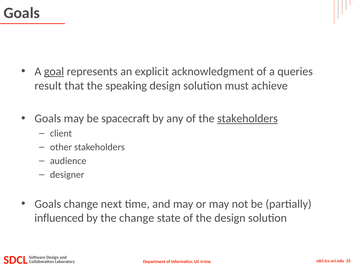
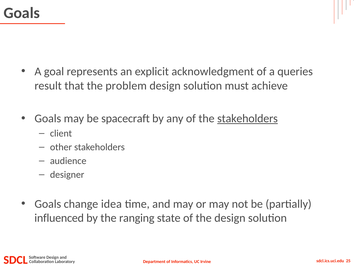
goal underline: present -> none (54, 72)
speaking: speaking -> problem (126, 86)
next: next -> idea (111, 204)
the change: change -> ranging (137, 218)
